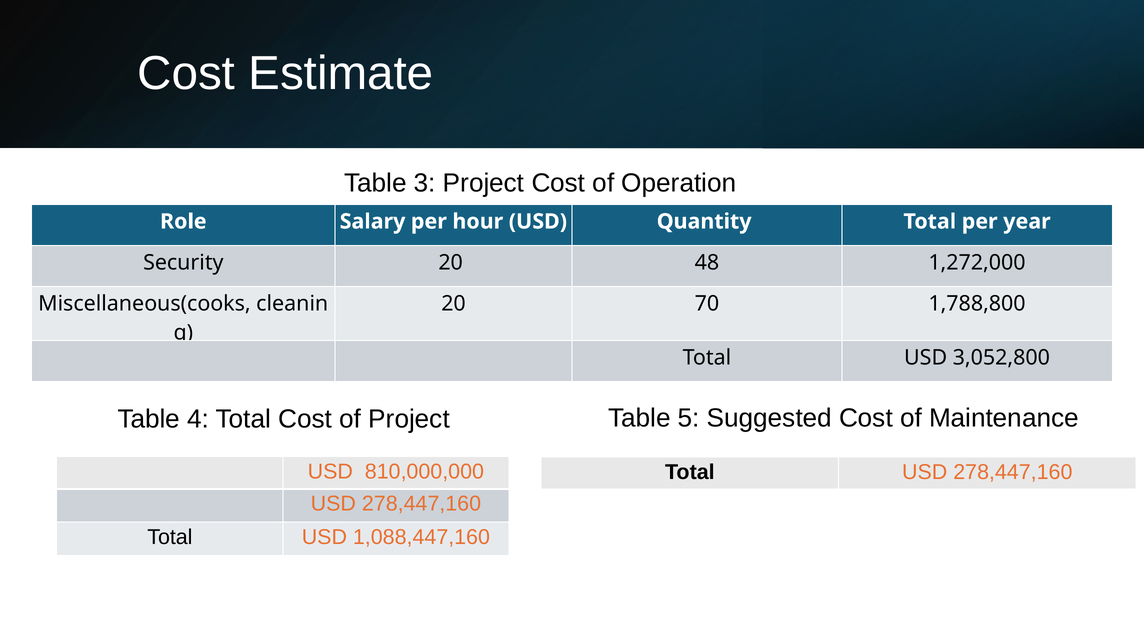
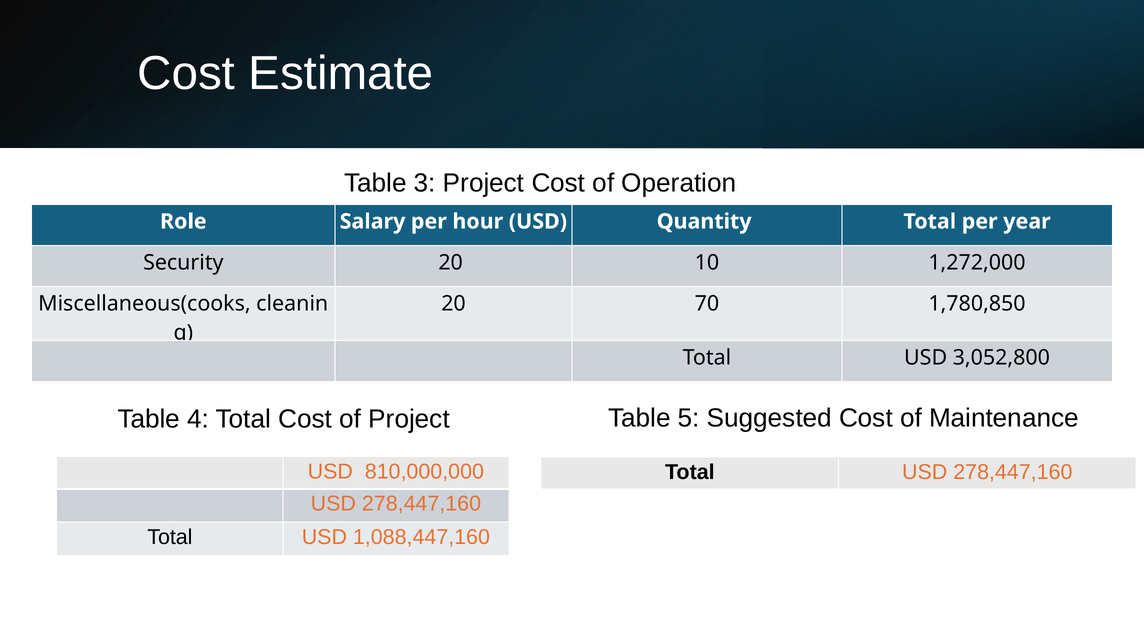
48: 48 -> 10 (707, 262)
1,788,800: 1,788,800 -> 1,780,850 (977, 303)
